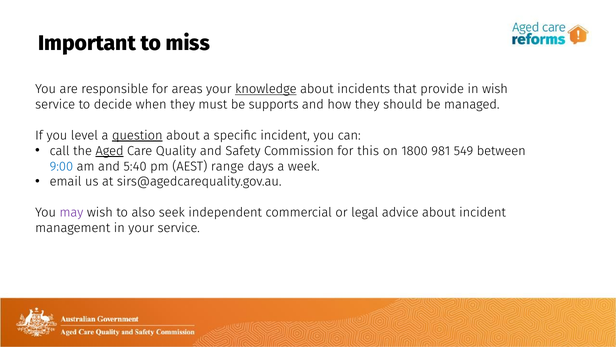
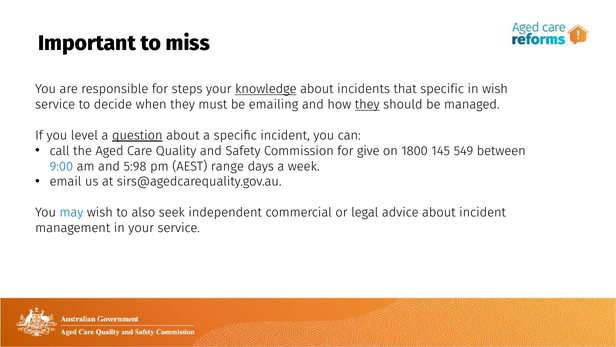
areas: areas -> steps (187, 89)
that provide: provide -> specific (442, 89)
supports: supports -> emailing (274, 104)
they underline: none -> present (367, 104)
Aged underline: present -> none (110, 151)
this: this -> give (368, 151)
981: 981 -> 145 (441, 151)
5:40: 5:40 -> 5:98 (135, 166)
may colour: purple -> blue (71, 212)
